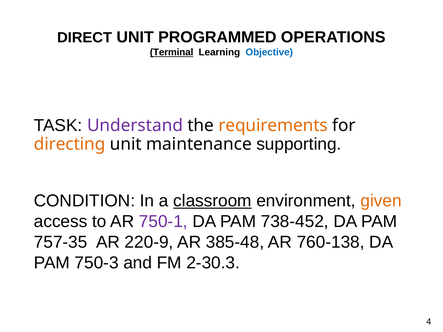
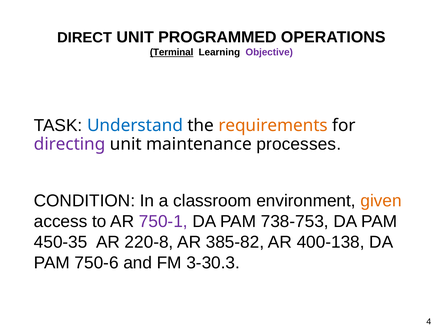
Objective colour: blue -> purple (269, 52)
Understand colour: purple -> blue (135, 126)
directing colour: orange -> purple (70, 144)
supporting: supporting -> processes (299, 144)
classroom underline: present -> none (212, 201)
738-452: 738-452 -> 738-753 (295, 222)
757-35: 757-35 -> 450-35 (61, 242)
220-9: 220-9 -> 220-8 (149, 242)
385-48: 385-48 -> 385-82 (235, 242)
760-138: 760-138 -> 400-138 (331, 242)
750-3: 750-3 -> 750-6 (97, 263)
2-30.3: 2-30.3 -> 3-30.3 (213, 263)
